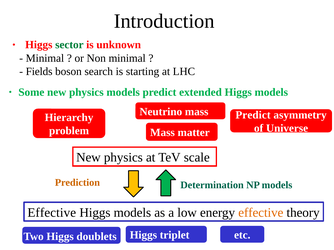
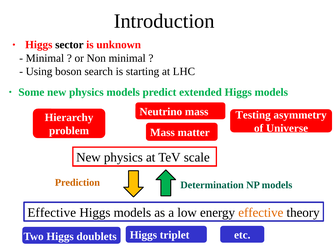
sector colour: green -> black (69, 45)
Fields: Fields -> Using (39, 72)
Predict: Predict -> Testing (253, 115)
